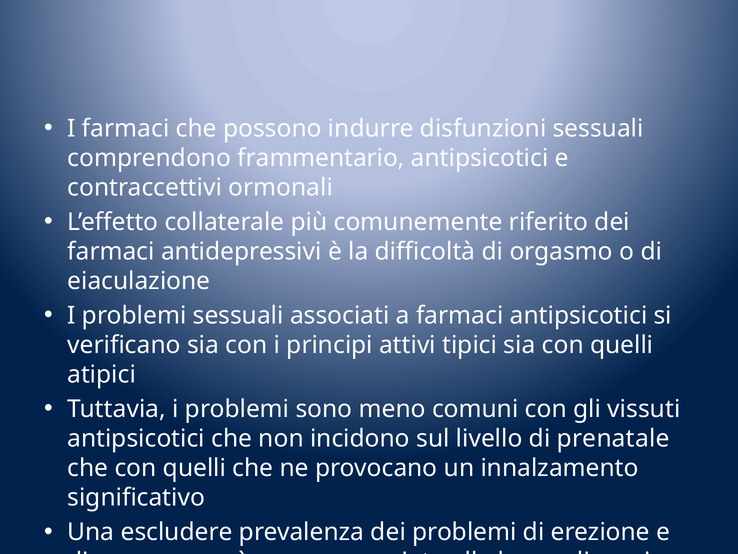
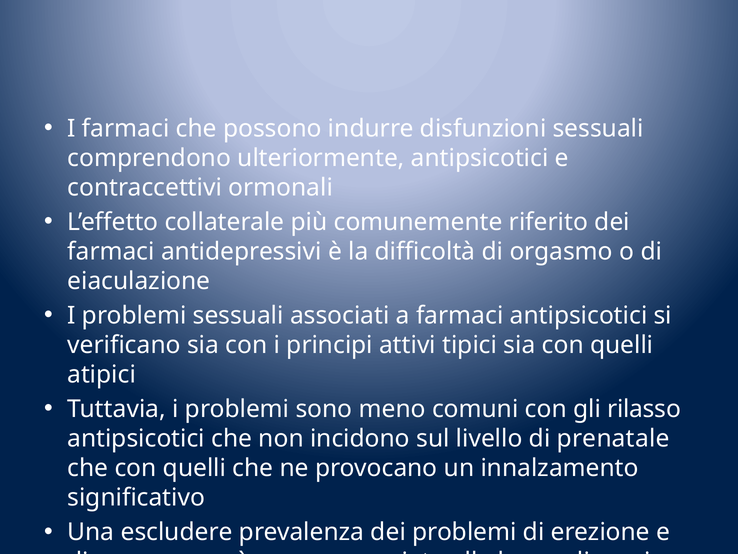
frammentario: frammentario -> ulteriormente (321, 158)
vissuti: vissuti -> rilasso (644, 409)
